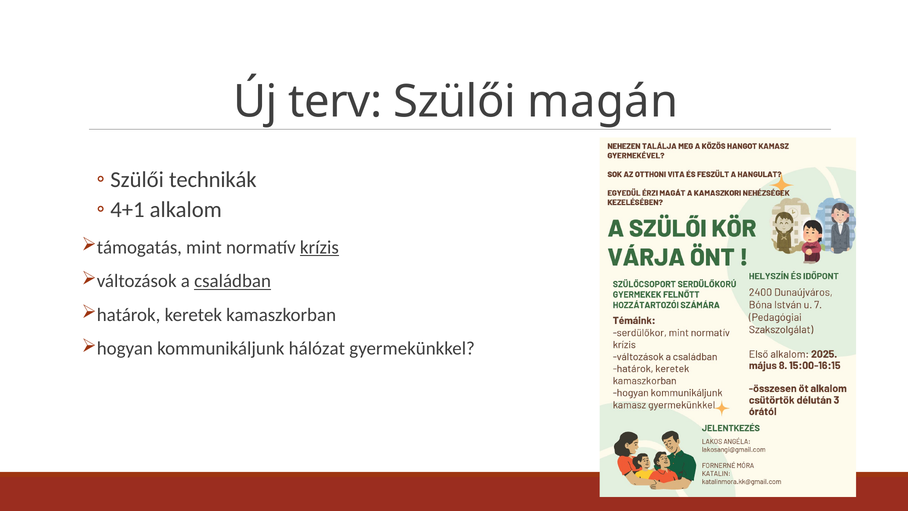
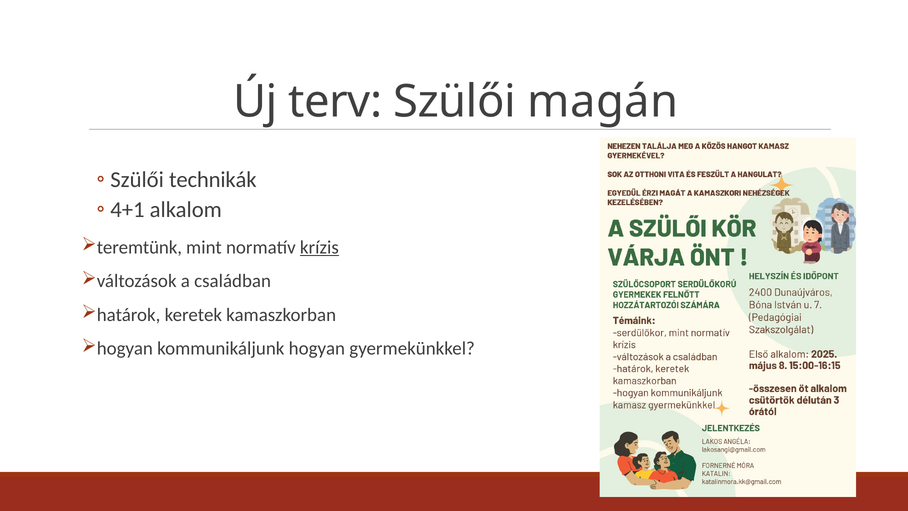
támogatás: támogatás -> teremtünk (139, 247)
családban underline: present -> none (233, 281)
kommunikáljunk hálózat: hálózat -> hogyan (317, 348)
